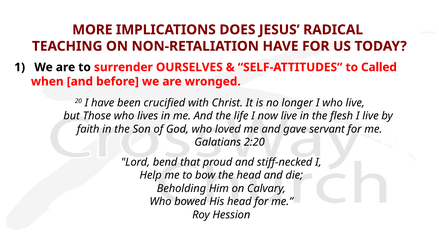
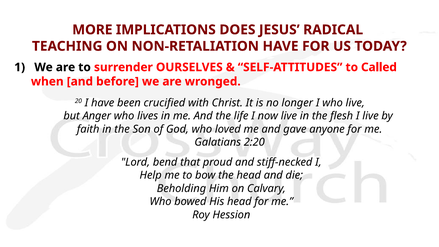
Those: Those -> Anger (97, 116)
servant: servant -> anyone (327, 129)
